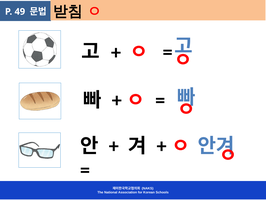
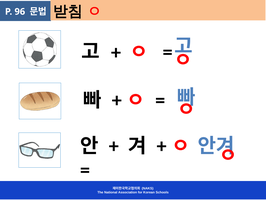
49: 49 -> 96 (20, 12)
